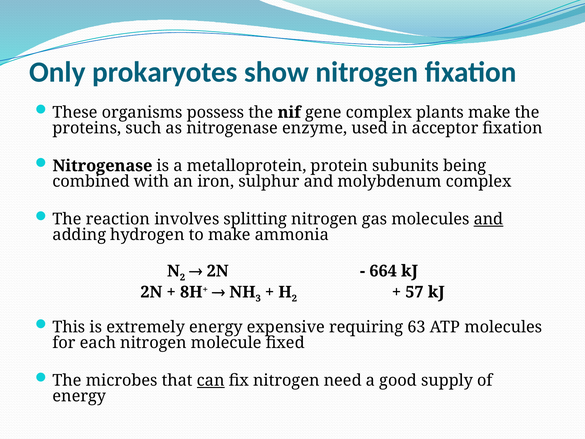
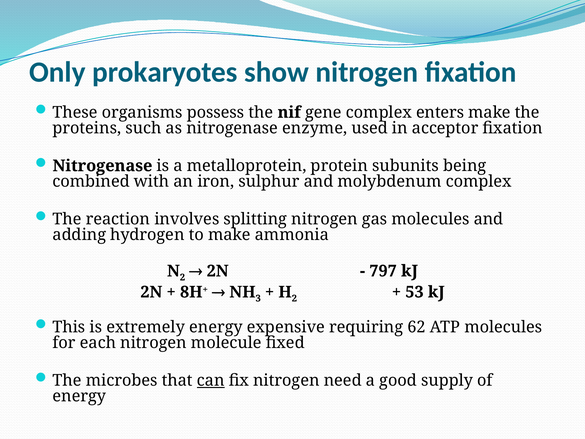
plants: plants -> enters (440, 112)
and underline: present -> none (488, 219)
664: 664 -> 797 (383, 271)
57: 57 -> 53 (414, 292)
63: 63 -> 62 (416, 327)
